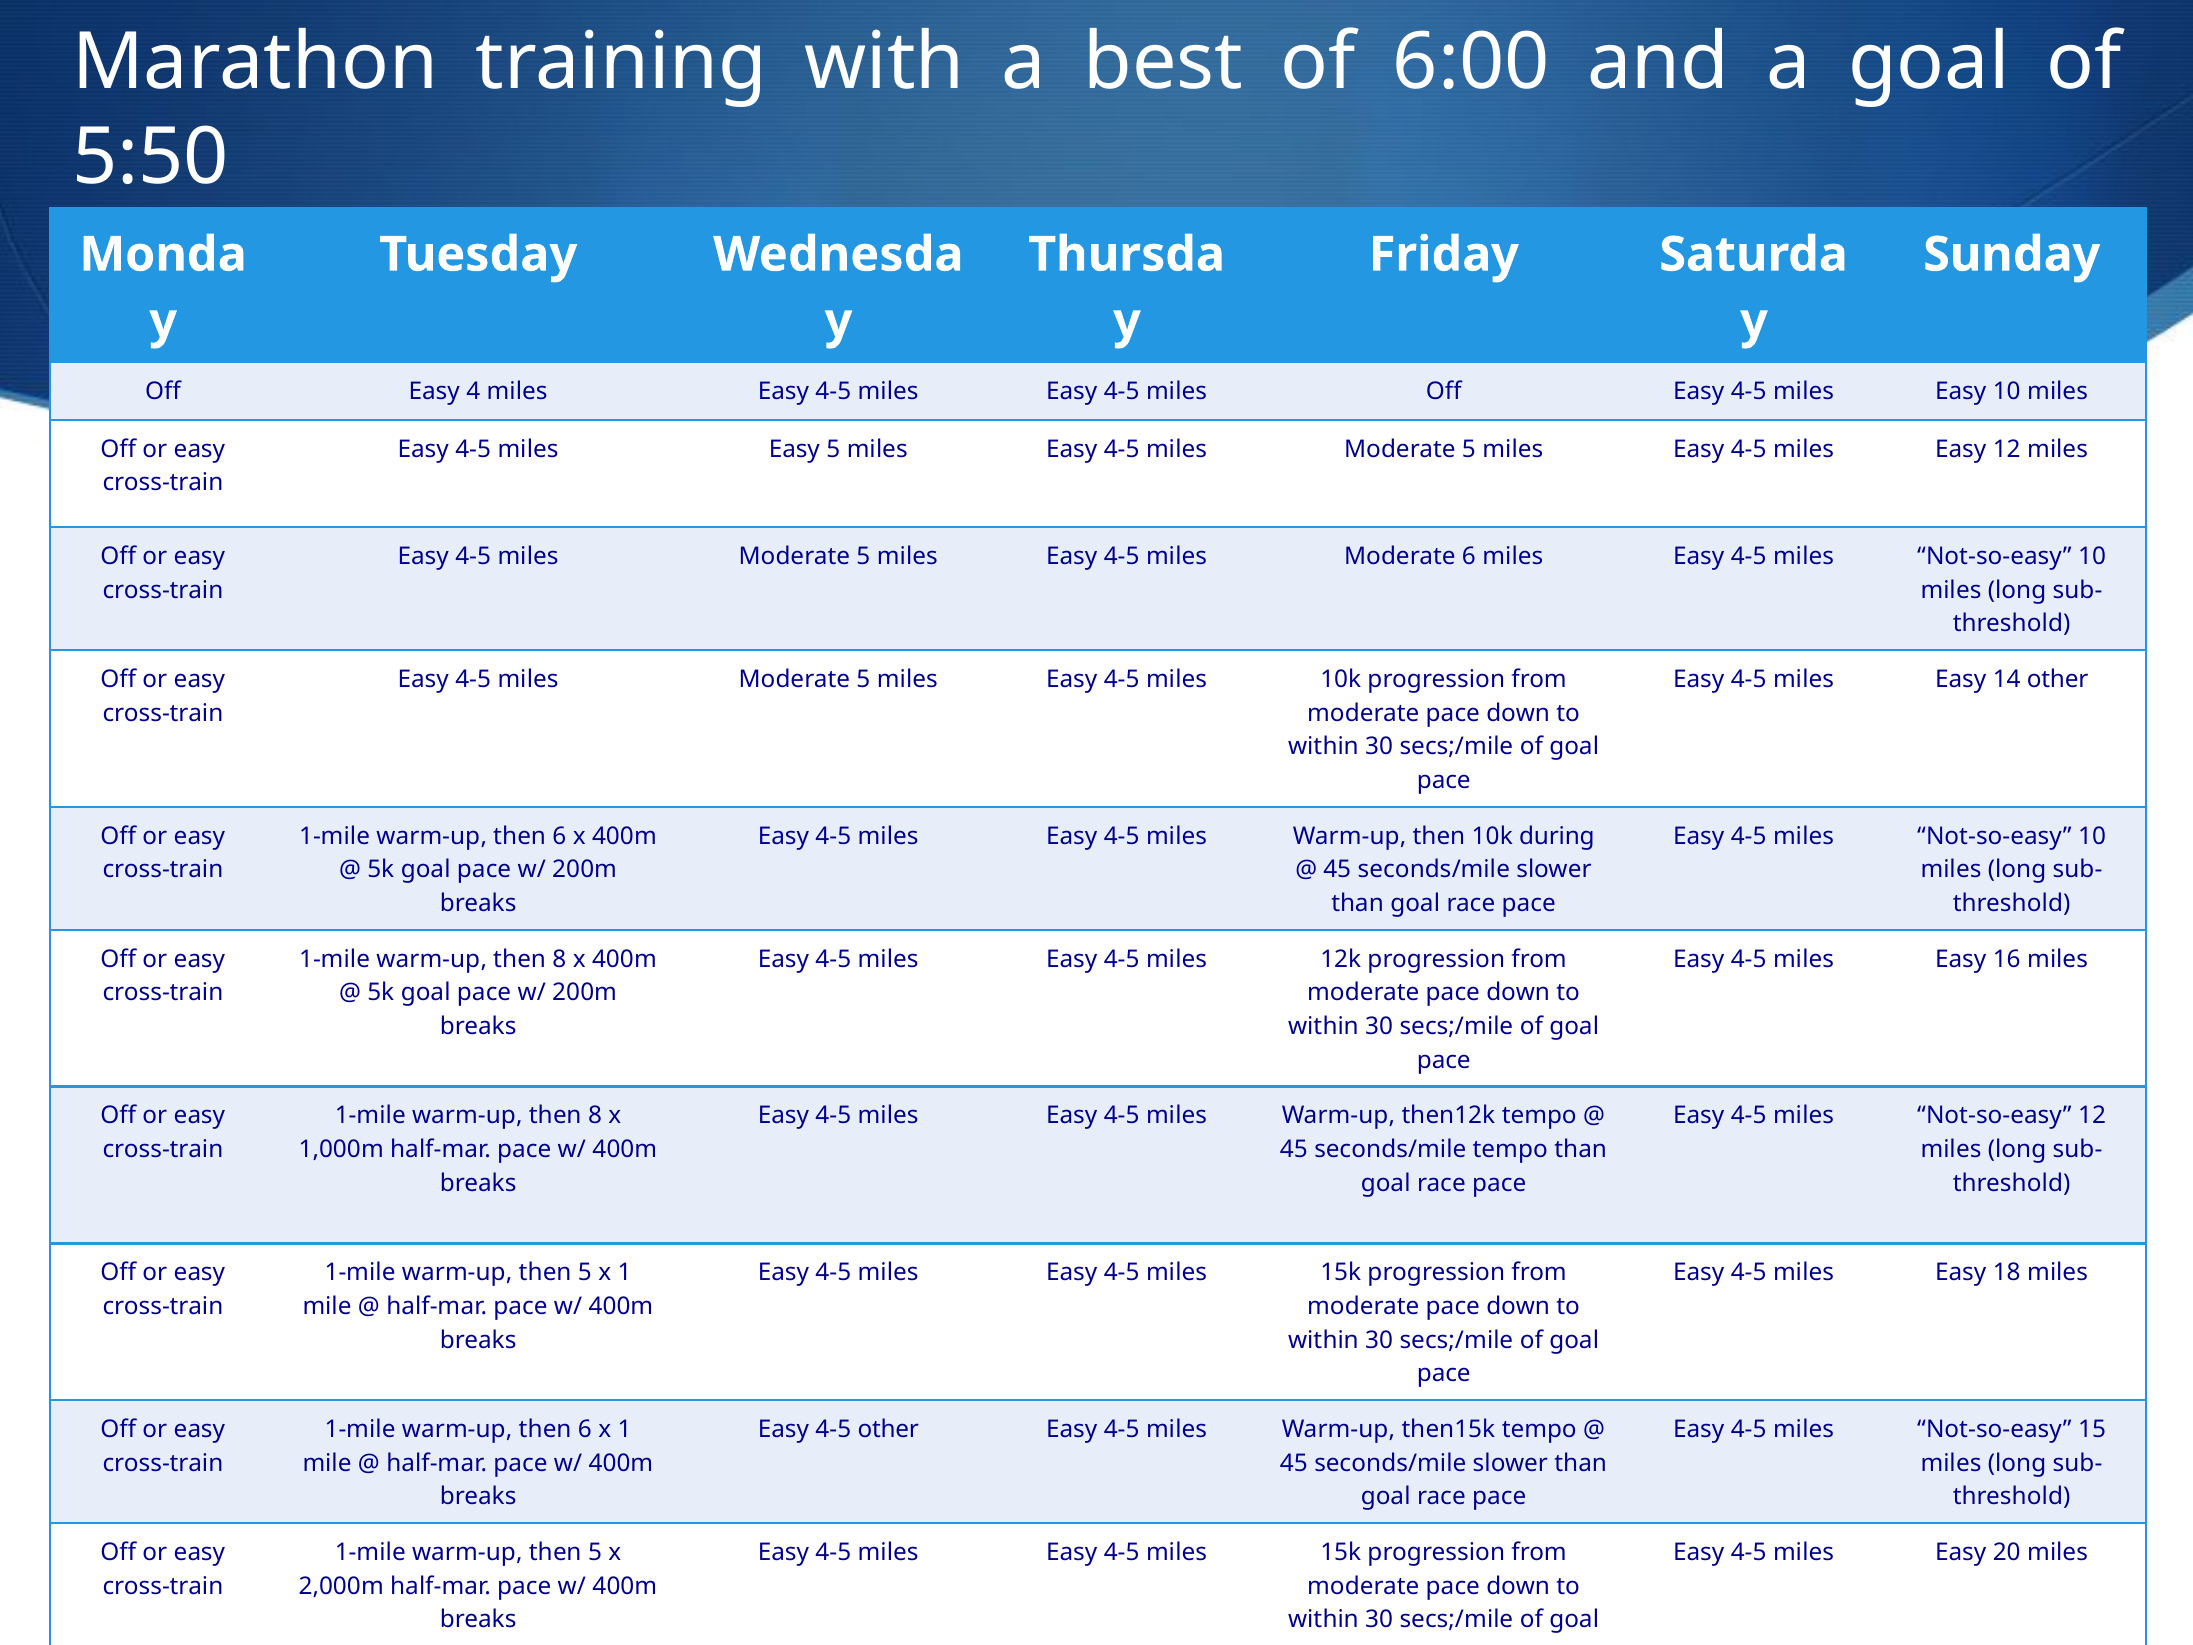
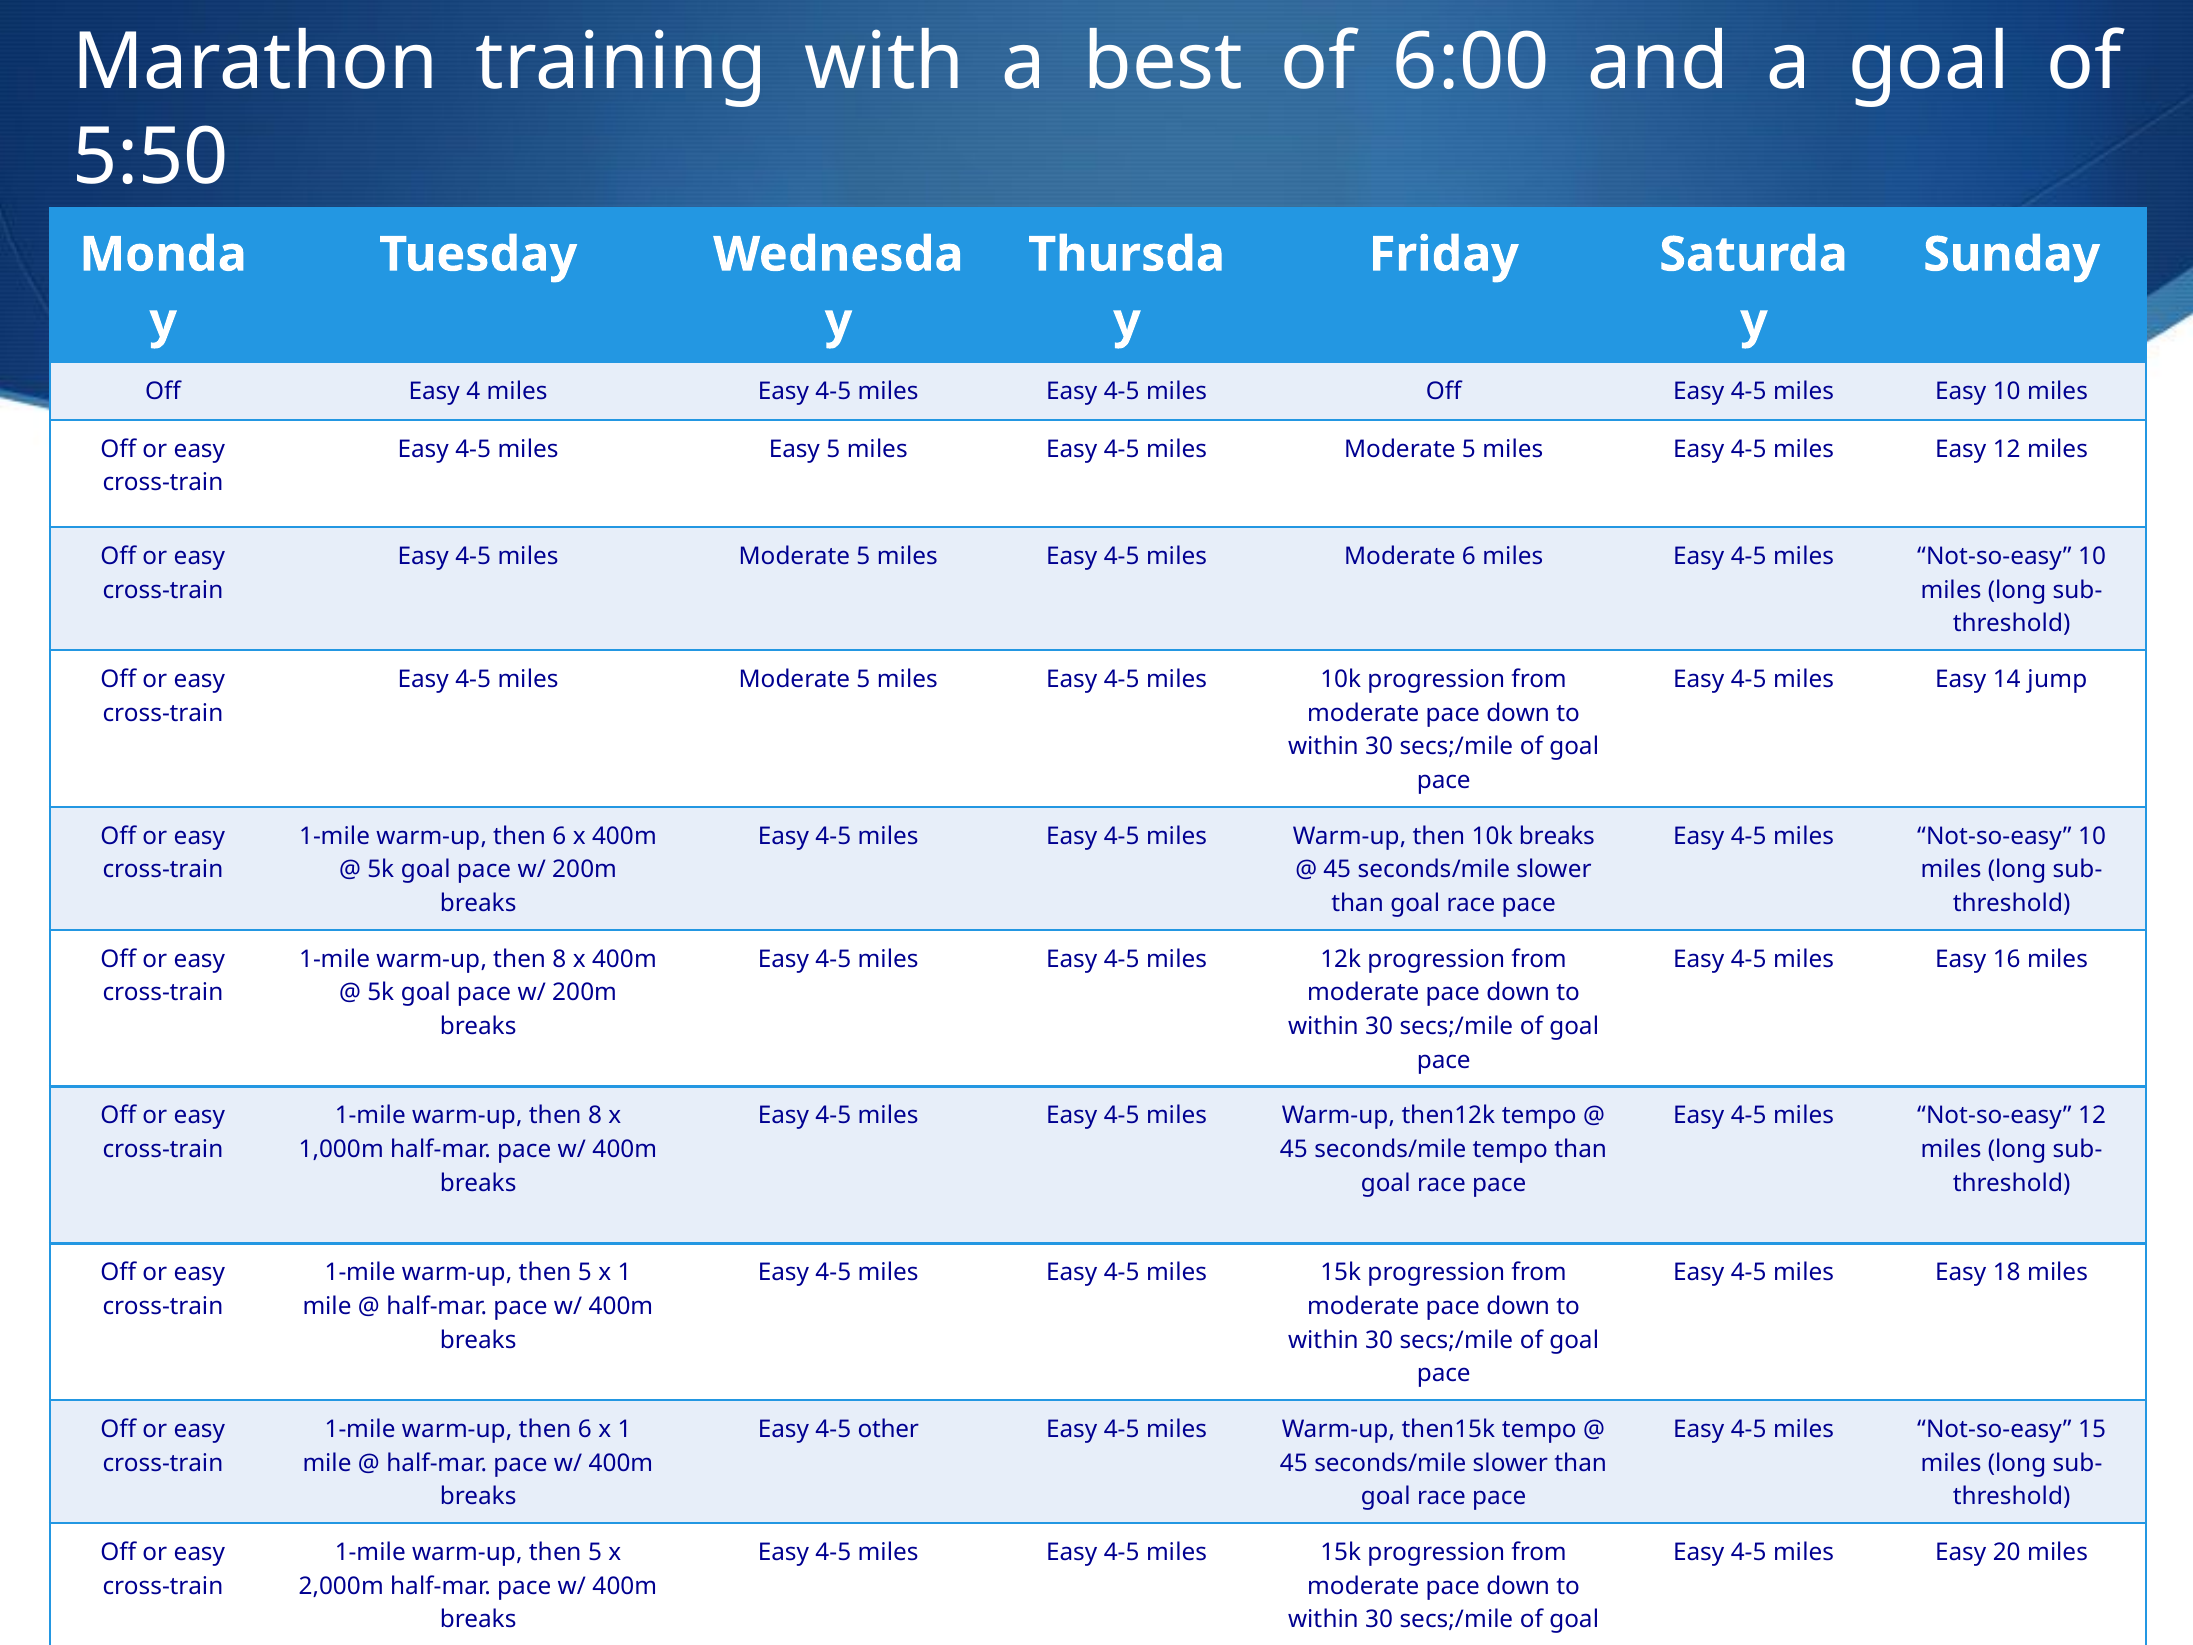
14 other: other -> jump (2057, 679)
10k during: during -> breaks (1557, 836)
